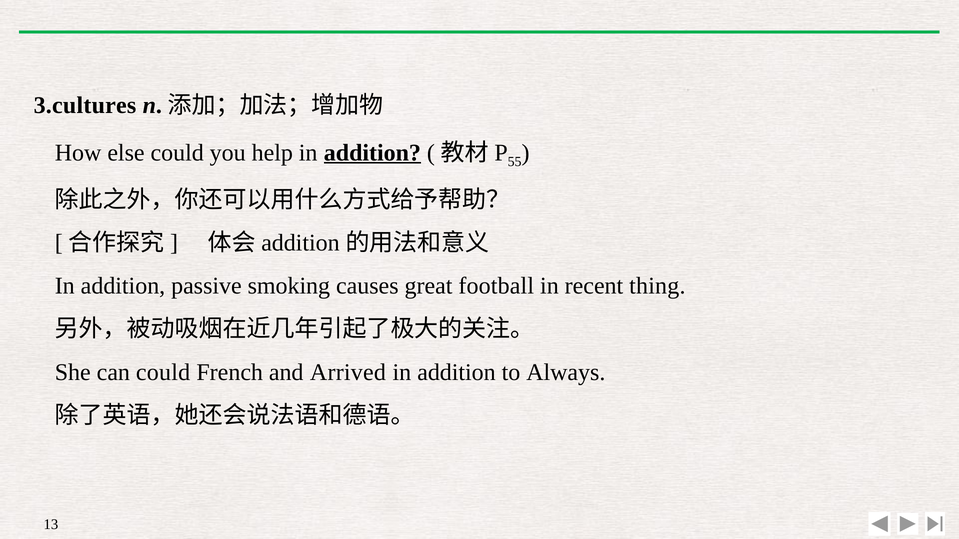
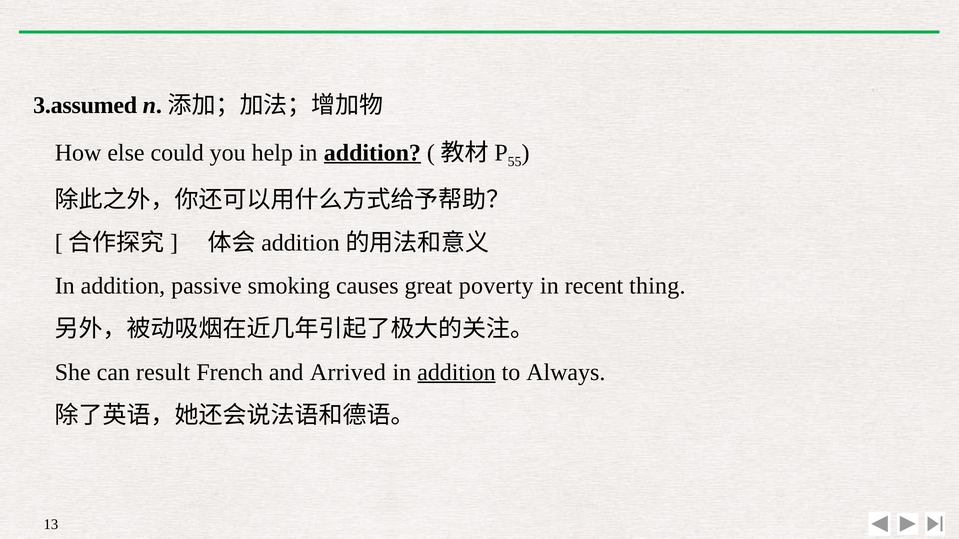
3.cultures: 3.cultures -> 3.assumed (85, 105)
football: football -> poverty (496, 286)
can could: could -> result (163, 372)
addition underline: none -> present (456, 372)
